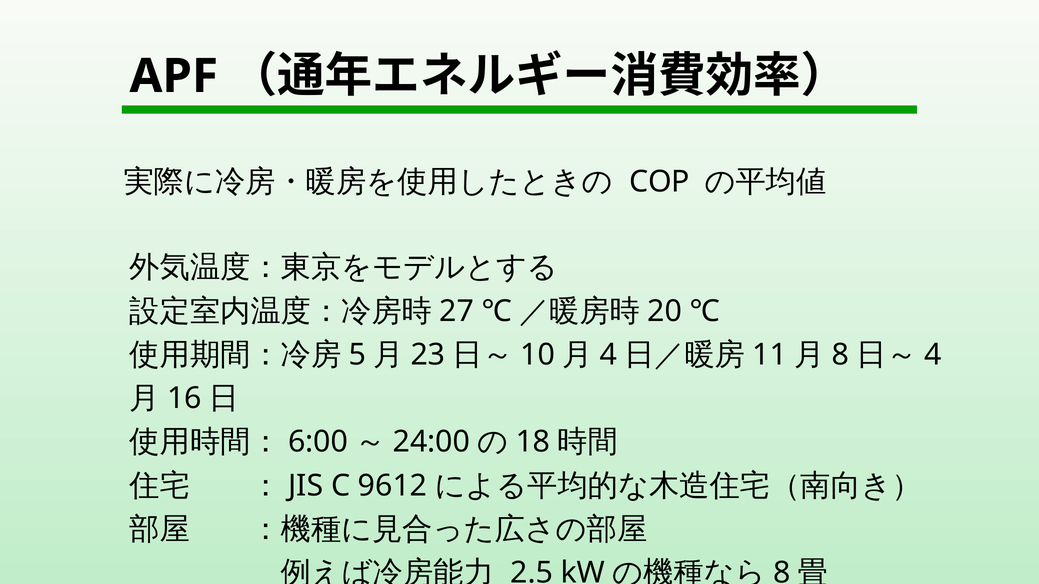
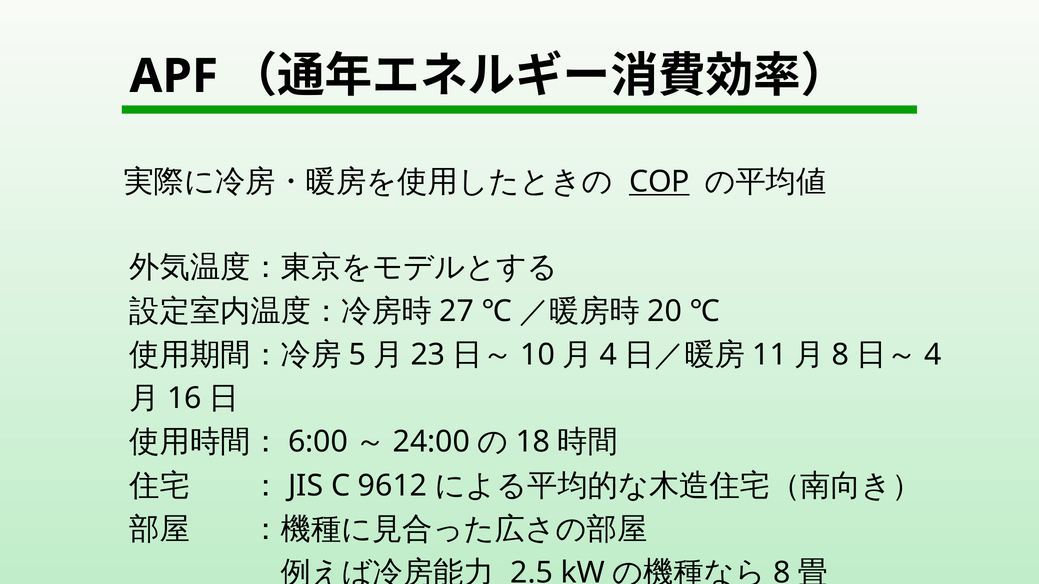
COP underline: none -> present (659, 182)
